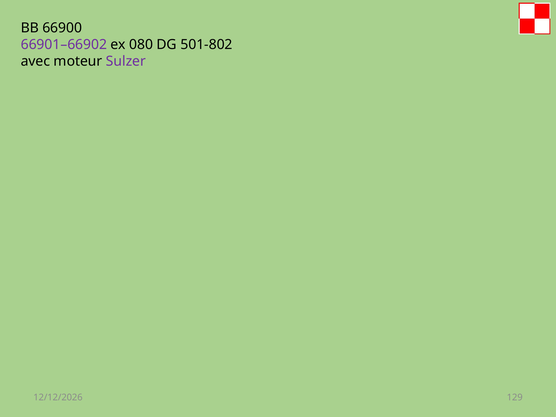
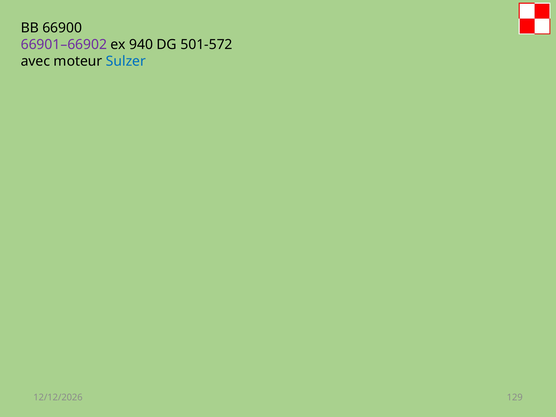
080: 080 -> 940 (141, 45)
501-802: 501-802 -> 501-572 (207, 45)
Sulzer colour: purple -> blue (126, 61)
